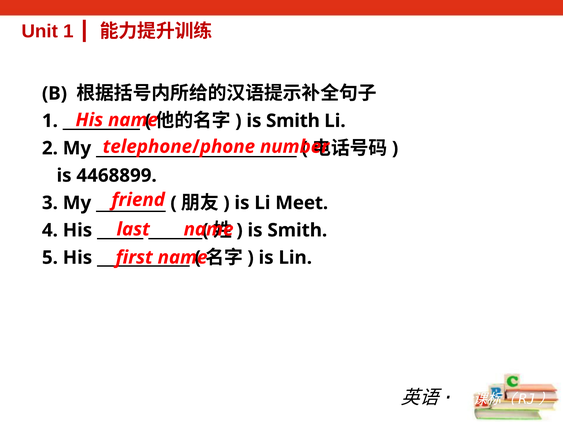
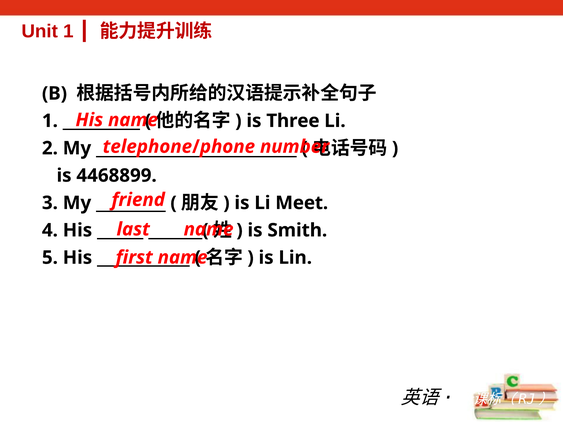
Smith: Smith -> Three (293, 121)
